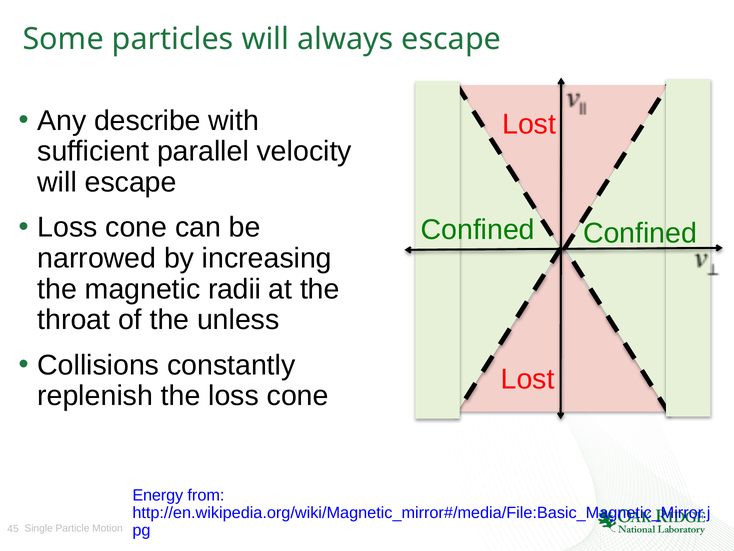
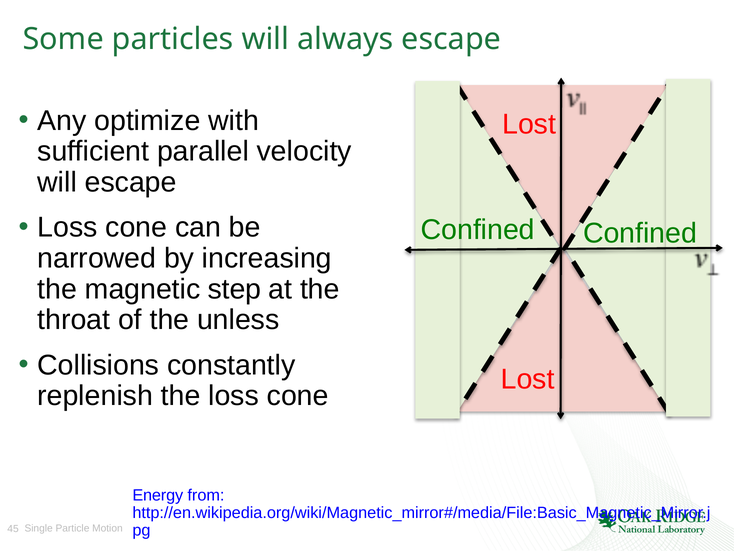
describe: describe -> optimize (147, 120)
radii: radii -> step (235, 289)
